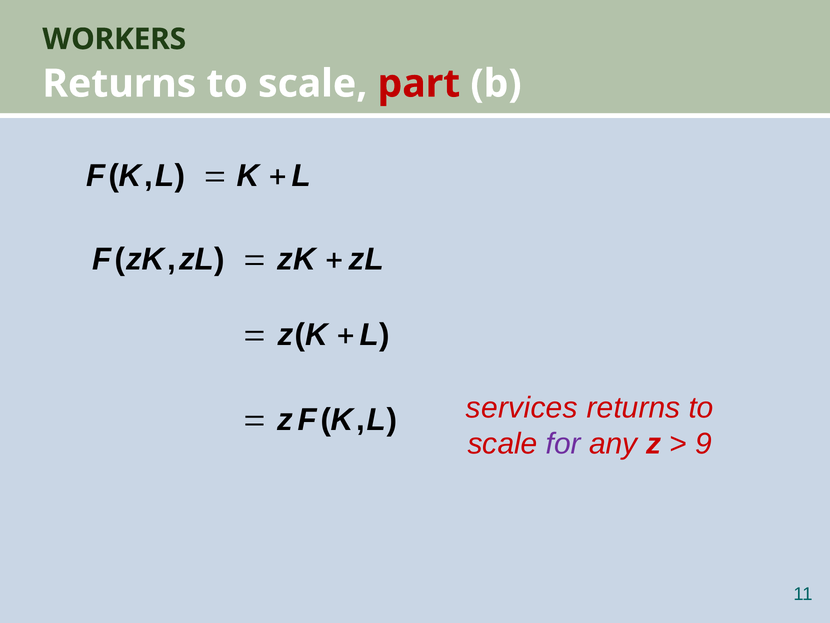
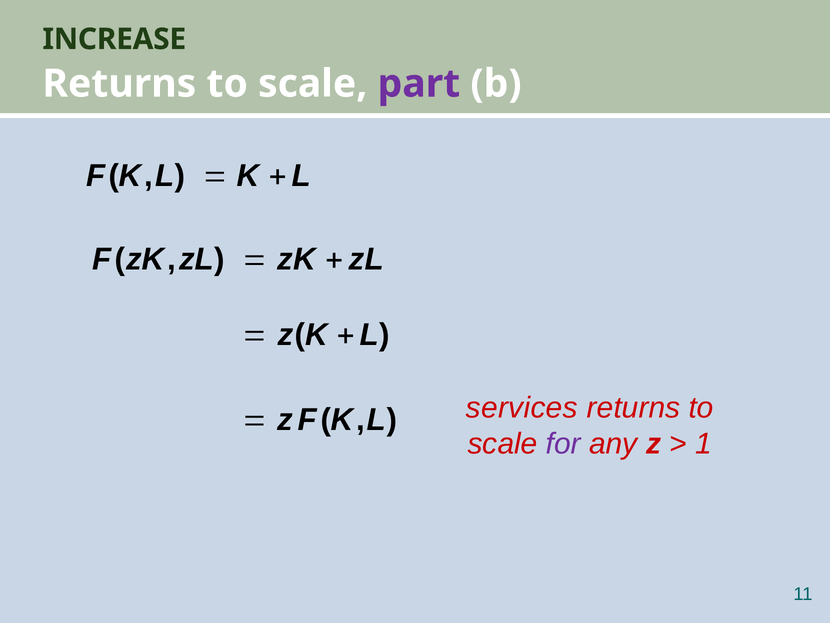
WORKERS: WORKERS -> INCREASE (114, 39)
part colour: red -> purple (419, 84)
9: 9 -> 1 (703, 443)
